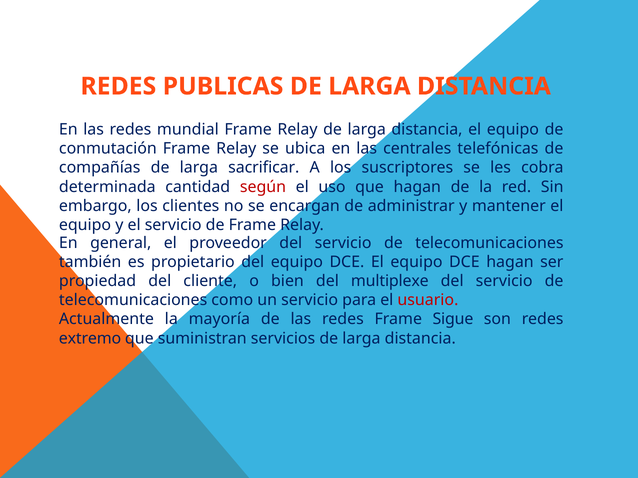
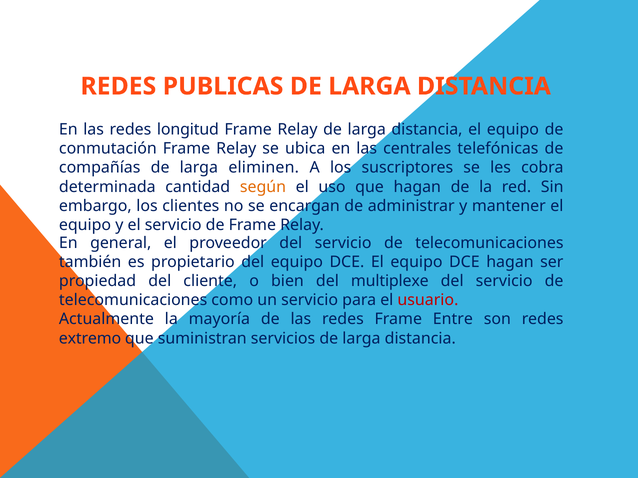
mundial: mundial -> longitud (188, 130)
sacrificar: sacrificar -> eliminen (264, 168)
según colour: red -> orange (263, 187)
Sigue: Sigue -> Entre (453, 320)
